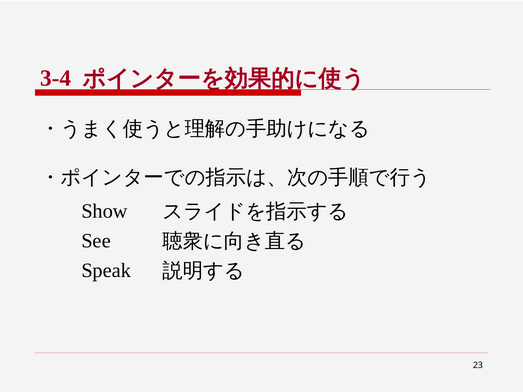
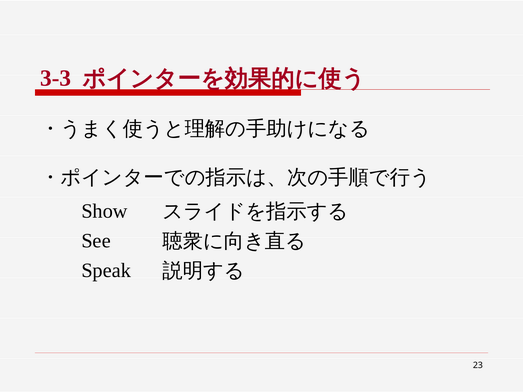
3-4: 3-4 -> 3-3 (56, 78)
